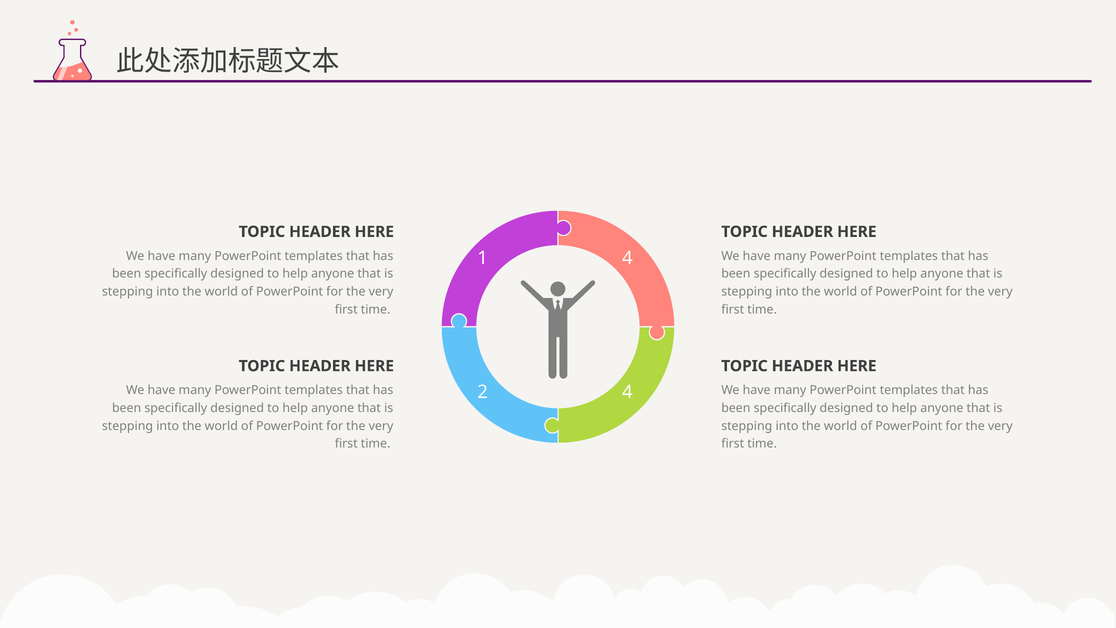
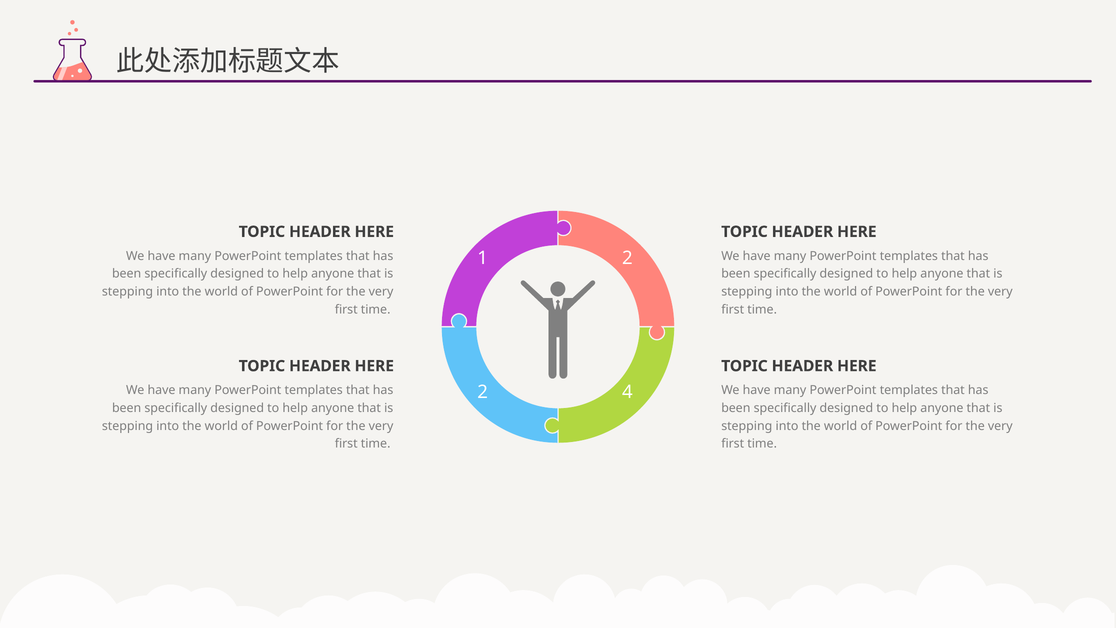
1 4: 4 -> 2 (627, 258)
